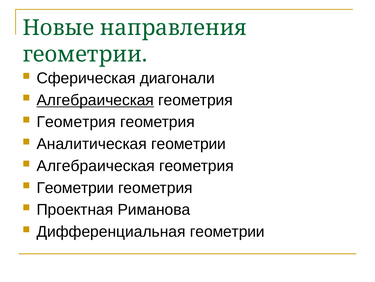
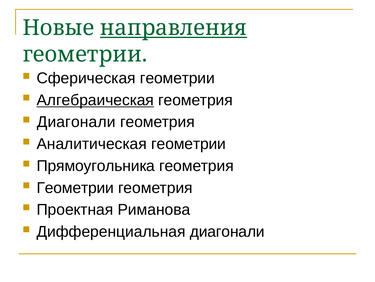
направления underline: none -> present (173, 28)
Сферическая диагонали: диагонали -> геометрии (177, 78)
Геометрия: Геометрия -> Диагонали (76, 122)
Алгебраическая: Алгебраическая -> Прямоугольника (96, 165)
Дифференциальная геометрии: геометрии -> диагонали (227, 231)
